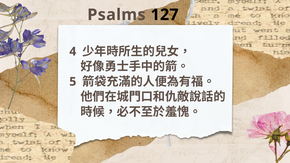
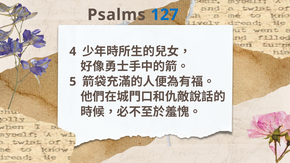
127 colour: black -> blue (165, 15)
